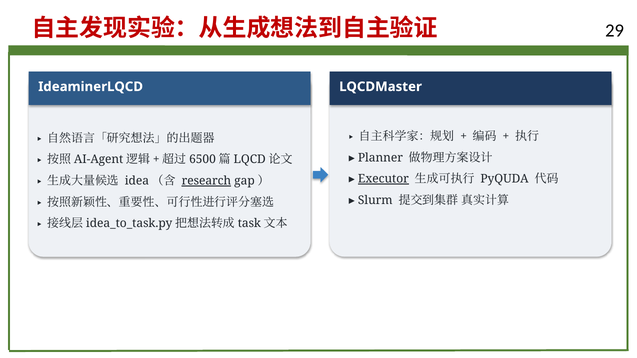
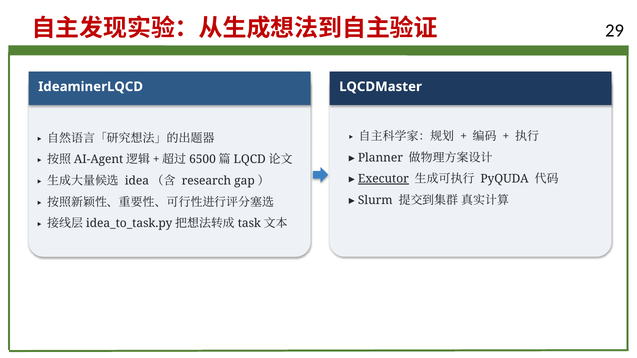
research underline: present -> none (206, 181)
